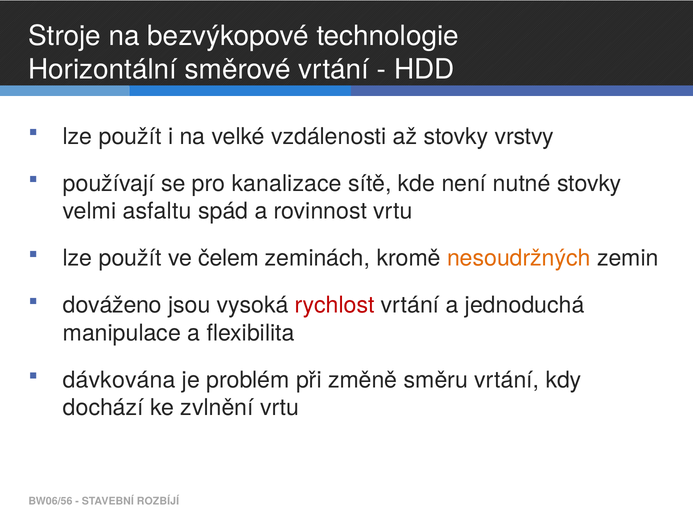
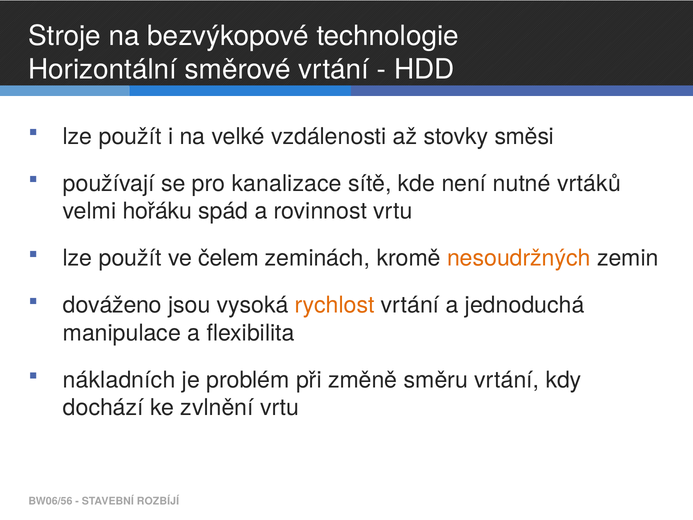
vrstvy: vrstvy -> směsi (524, 136)
nutné stovky: stovky -> vrtáků (589, 183)
asfaltu: asfaltu -> hořáku (157, 211)
rychlost colour: red -> orange (335, 305)
dávkována: dávkována -> nákladních (119, 380)
